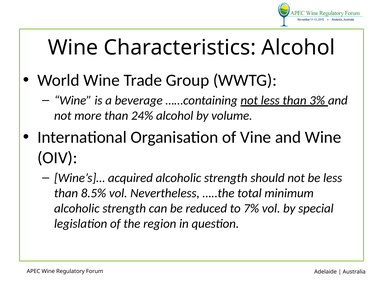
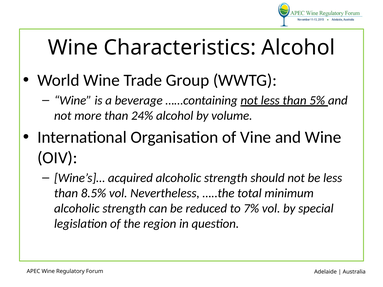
3%: 3% -> 5% (317, 100)
